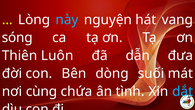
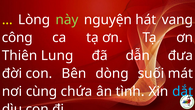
này colour: light blue -> light green (67, 20)
sóng: sóng -> công (17, 38)
Luôn: Luôn -> Lung (57, 55)
